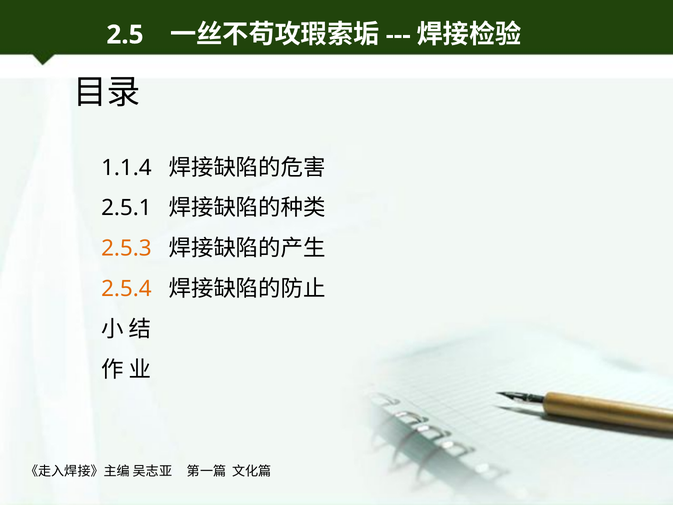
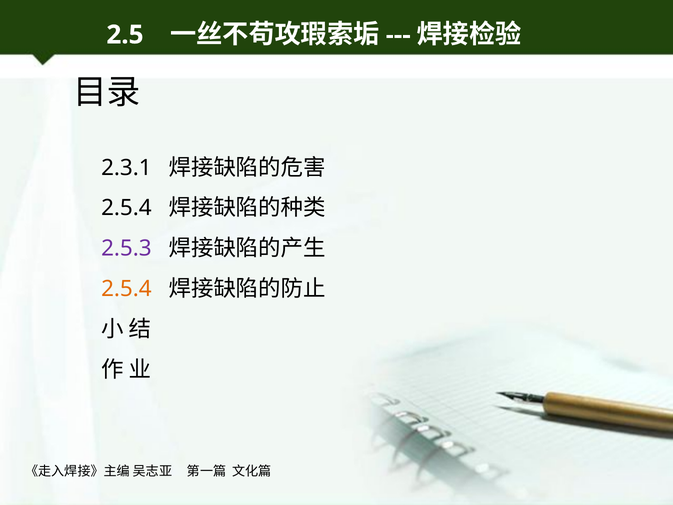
1.1.4: 1.1.4 -> 2.3.1 (126, 168)
2.5.1: 2.5.1 -> 2.5.4 (126, 208)
2.5.3 colour: orange -> purple (126, 248)
